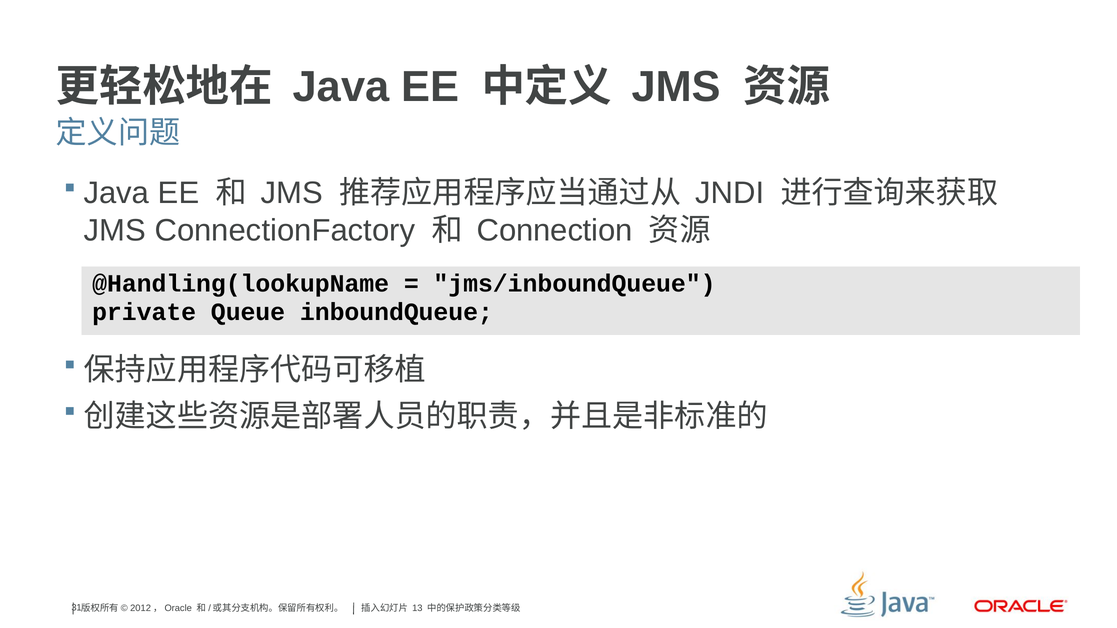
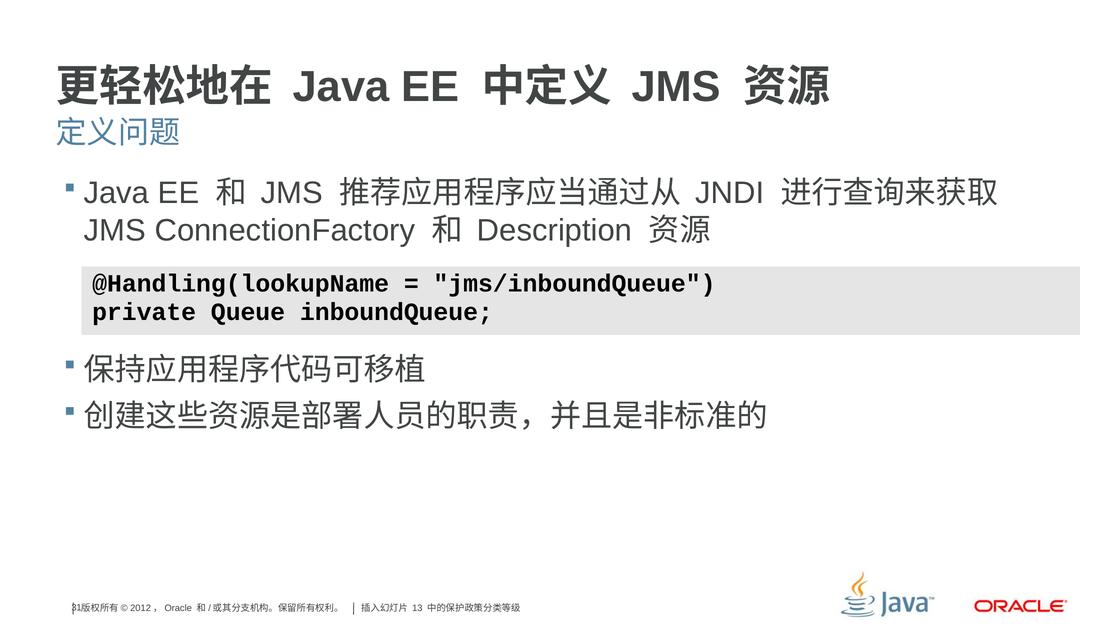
Connection: Connection -> Description (555, 230)
